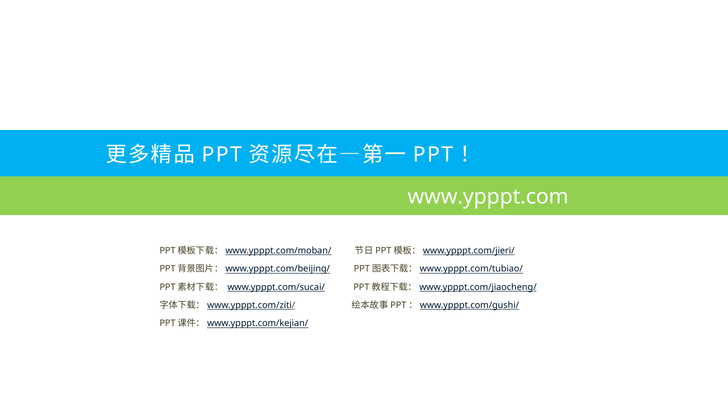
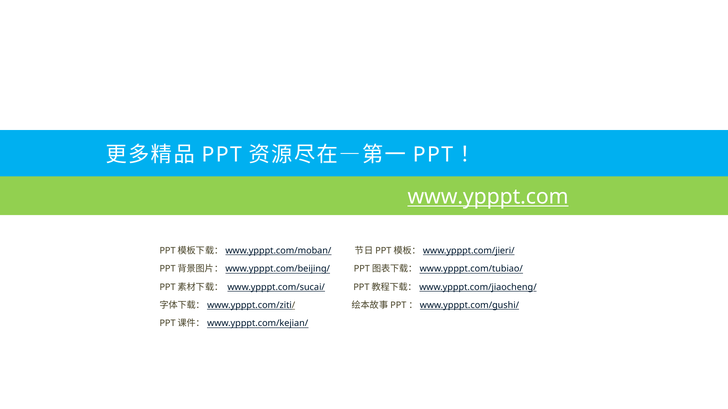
www.ypppt.com underline: none -> present (488, 197)
